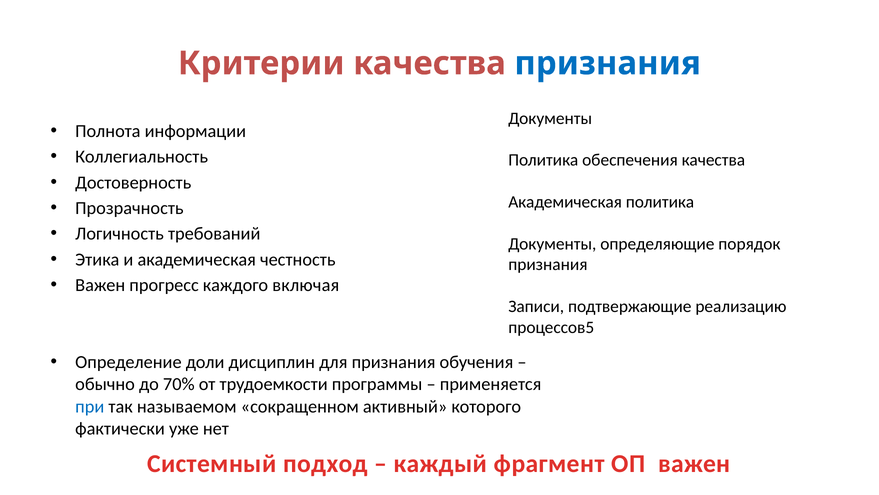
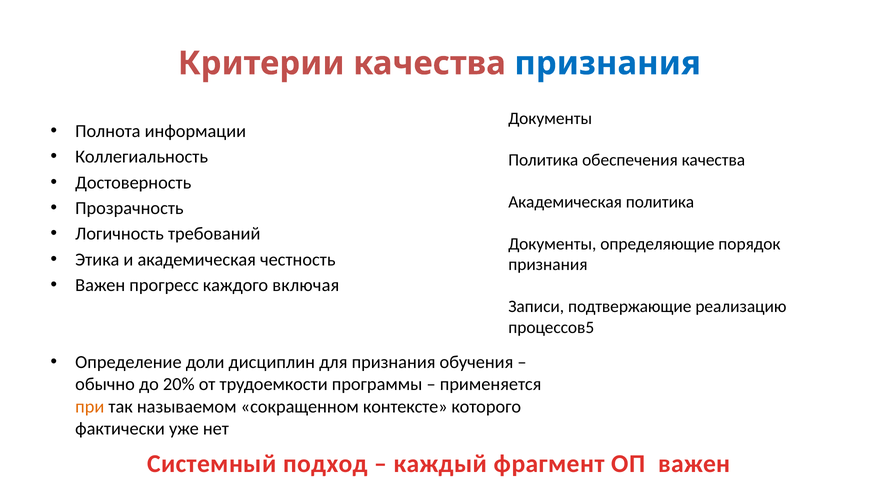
70%: 70% -> 20% (179, 384)
при colour: blue -> orange (90, 406)
активный: активный -> контексте (405, 406)
